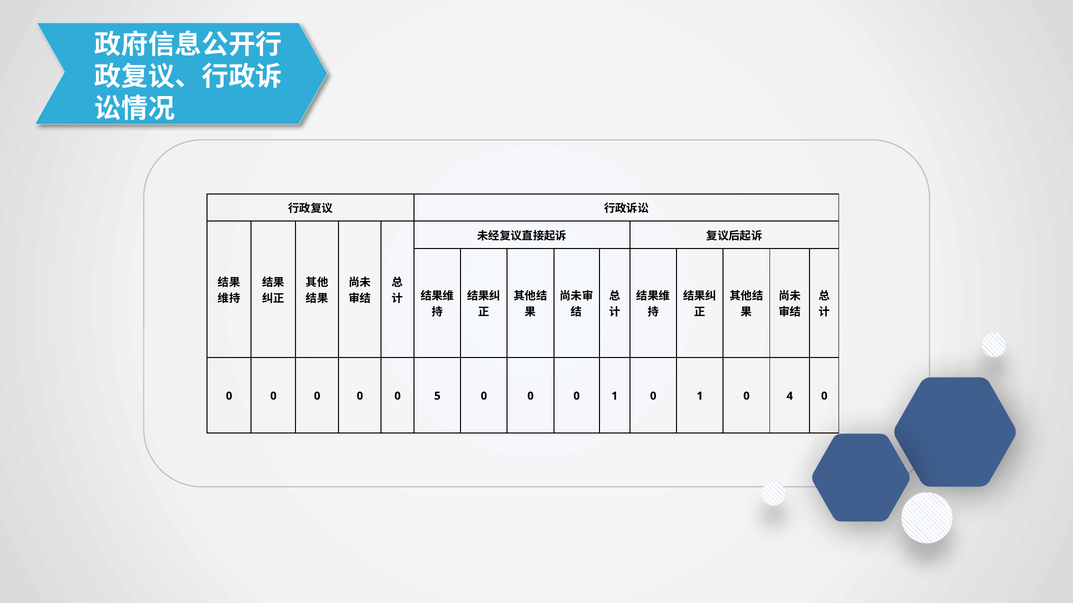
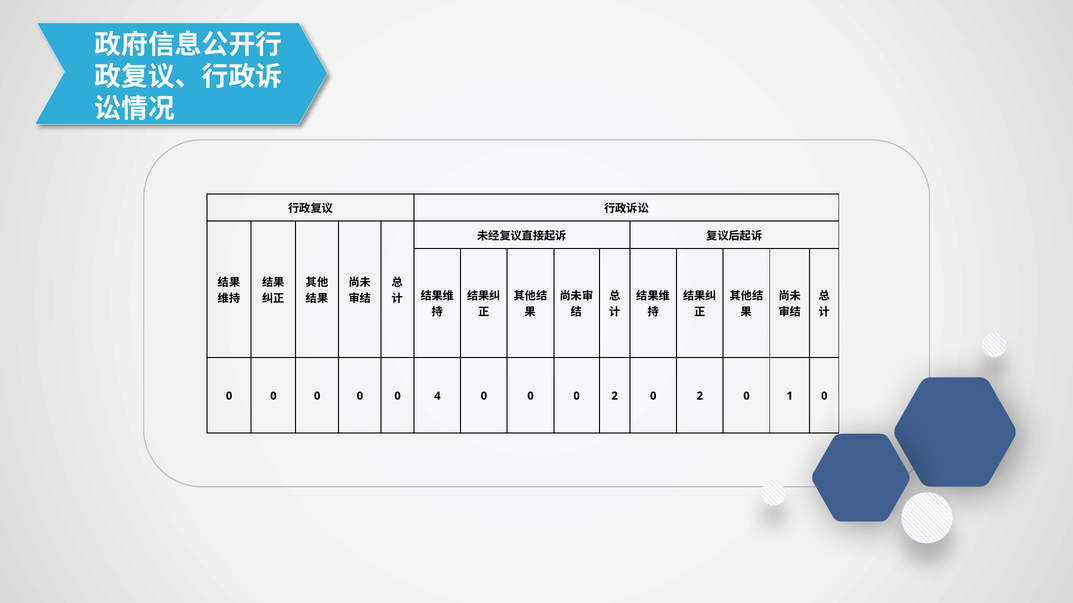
5: 5 -> 4 (437, 396)
0 0 1: 1 -> 2 (615, 396)
1: 1 -> 2 (700, 396)
4: 4 -> 1 (790, 396)
